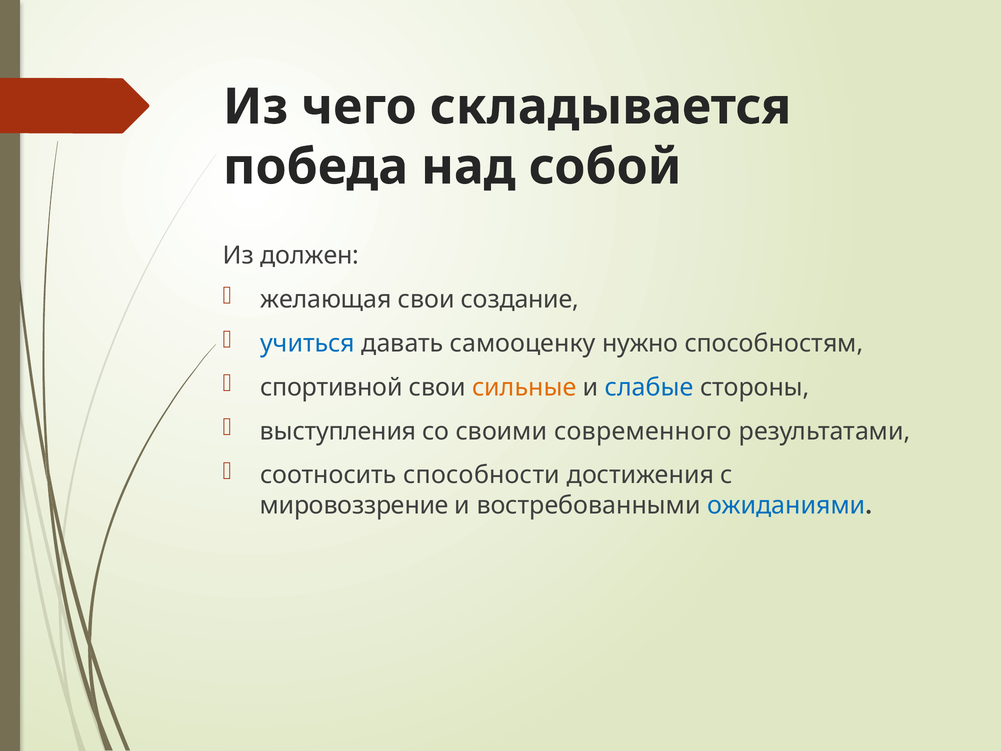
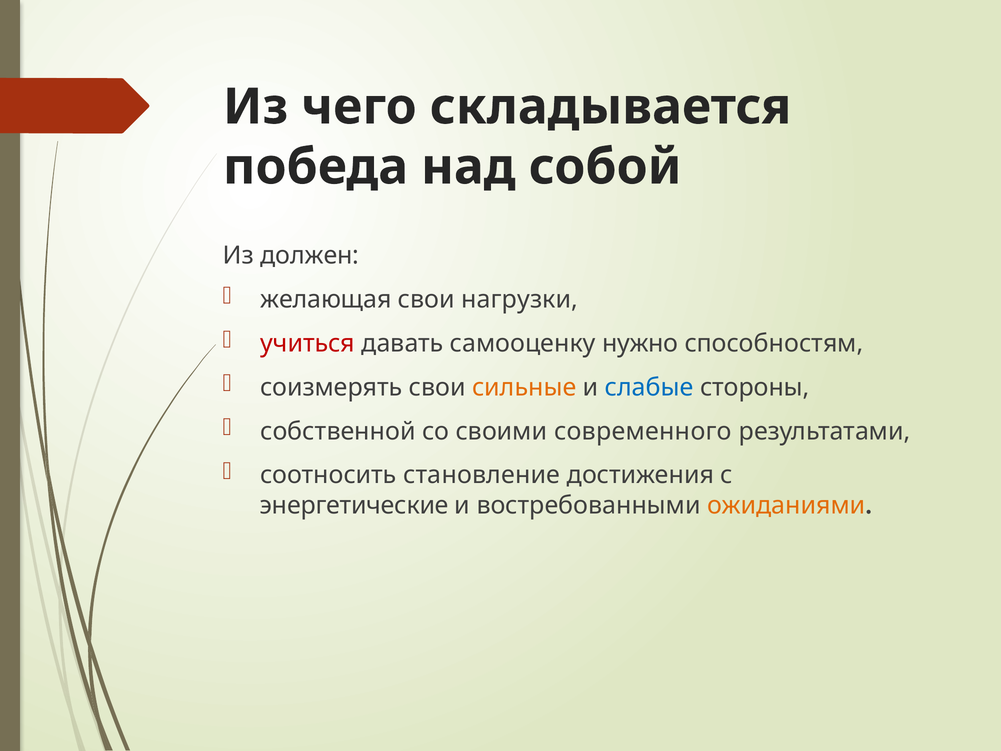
создание: создание -> нагрузки (520, 299)
учиться colour: blue -> red (308, 343)
спортивной: спортивной -> соизмерять (331, 387)
выступления: выступления -> собственной (338, 431)
способности: способности -> становление (482, 475)
мировоззрение: мировоззрение -> энергетические (354, 505)
ожиданиями colour: blue -> orange (786, 505)
